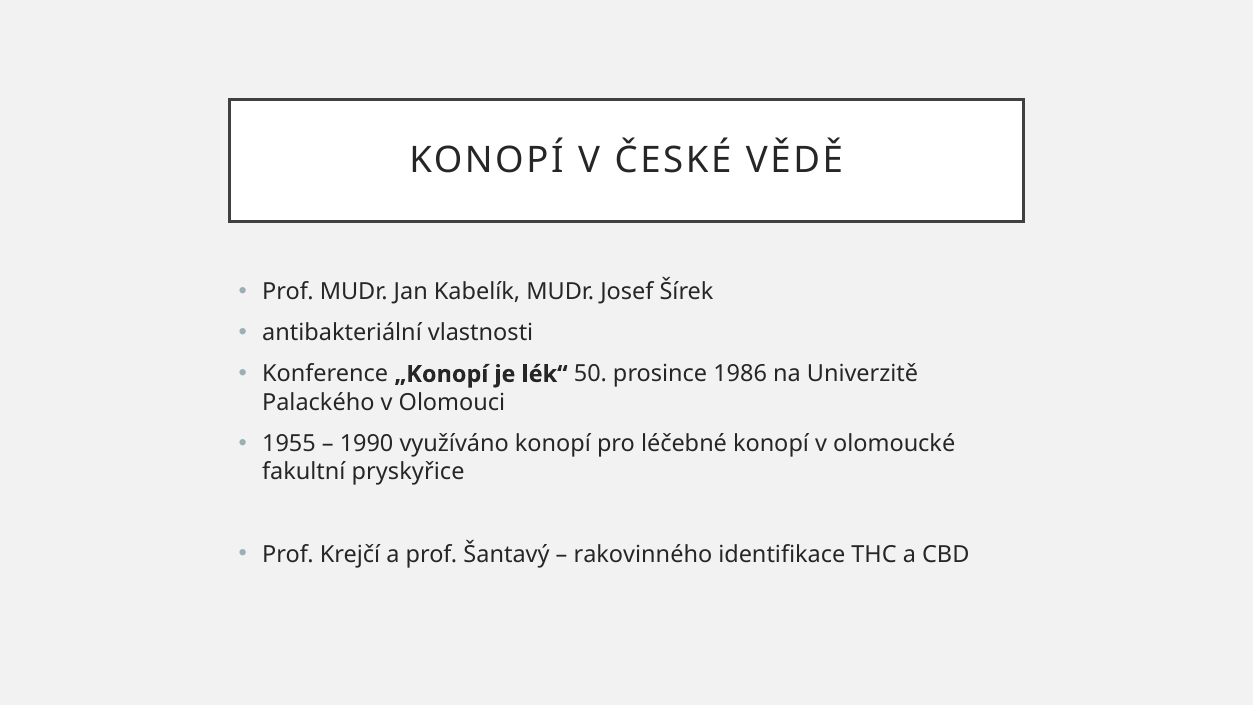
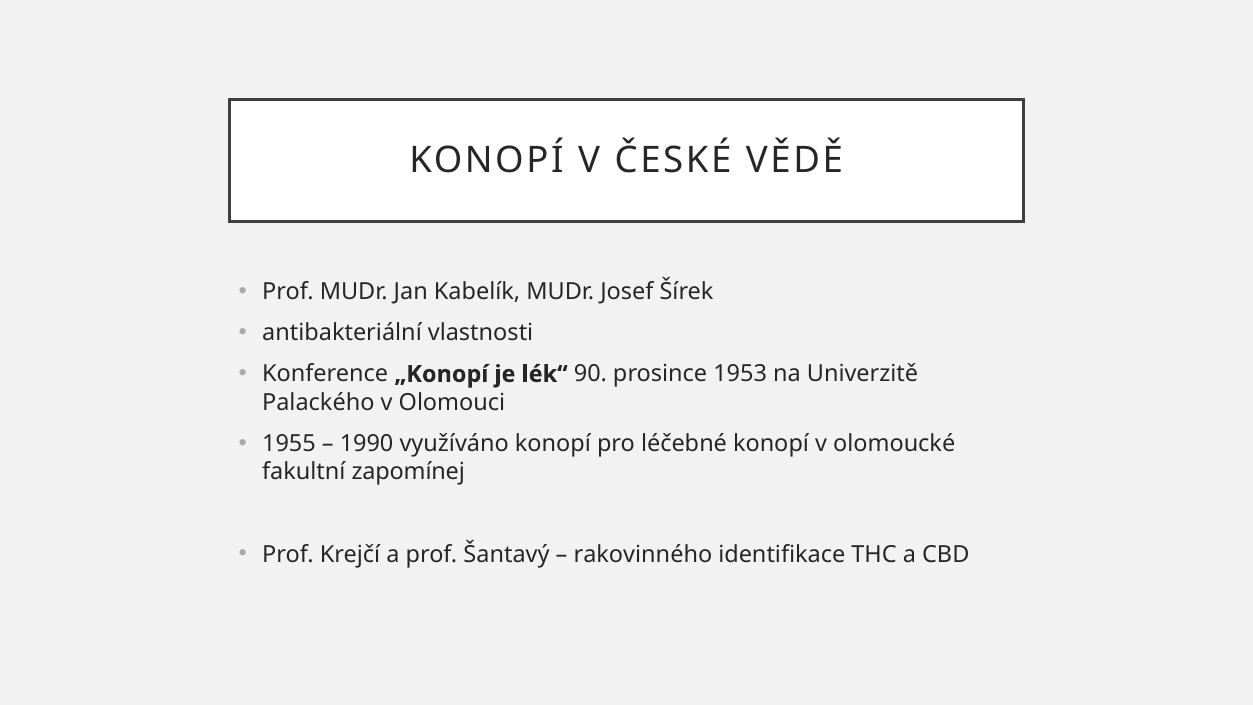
50: 50 -> 90 (590, 374)
1986: 1986 -> 1953 (740, 374)
pryskyřice: pryskyřice -> zapomínej (408, 472)
